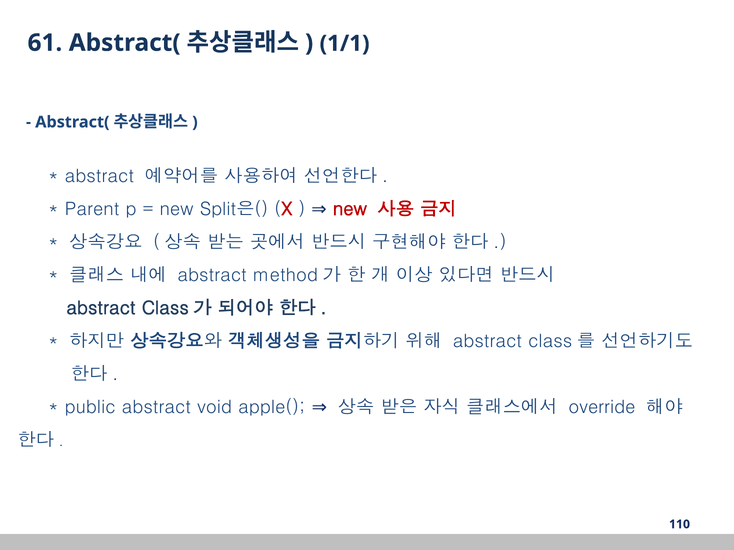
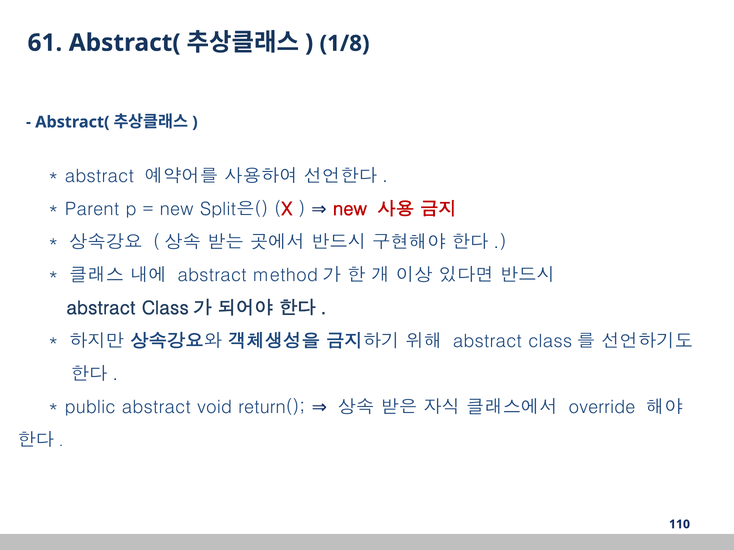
1/1: 1/1 -> 1/8 (345, 44)
apple(: apple( -> return( (272, 407)
